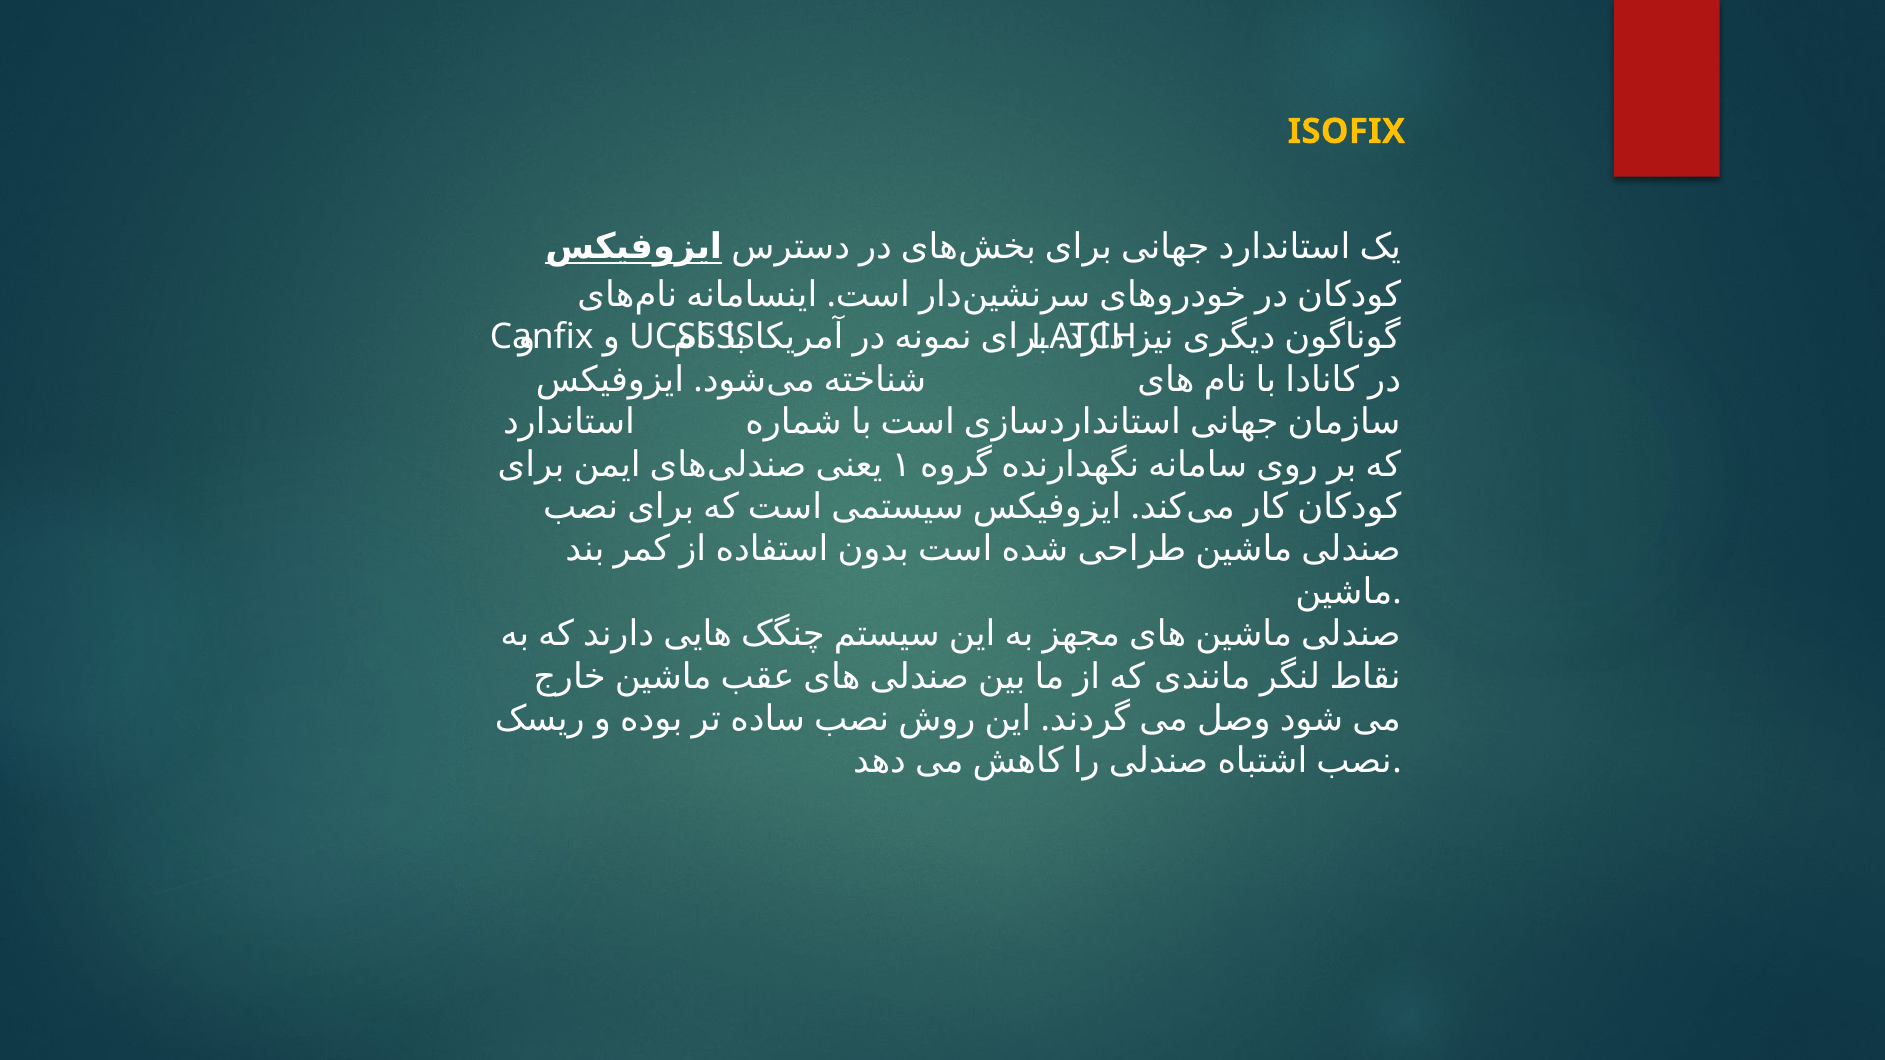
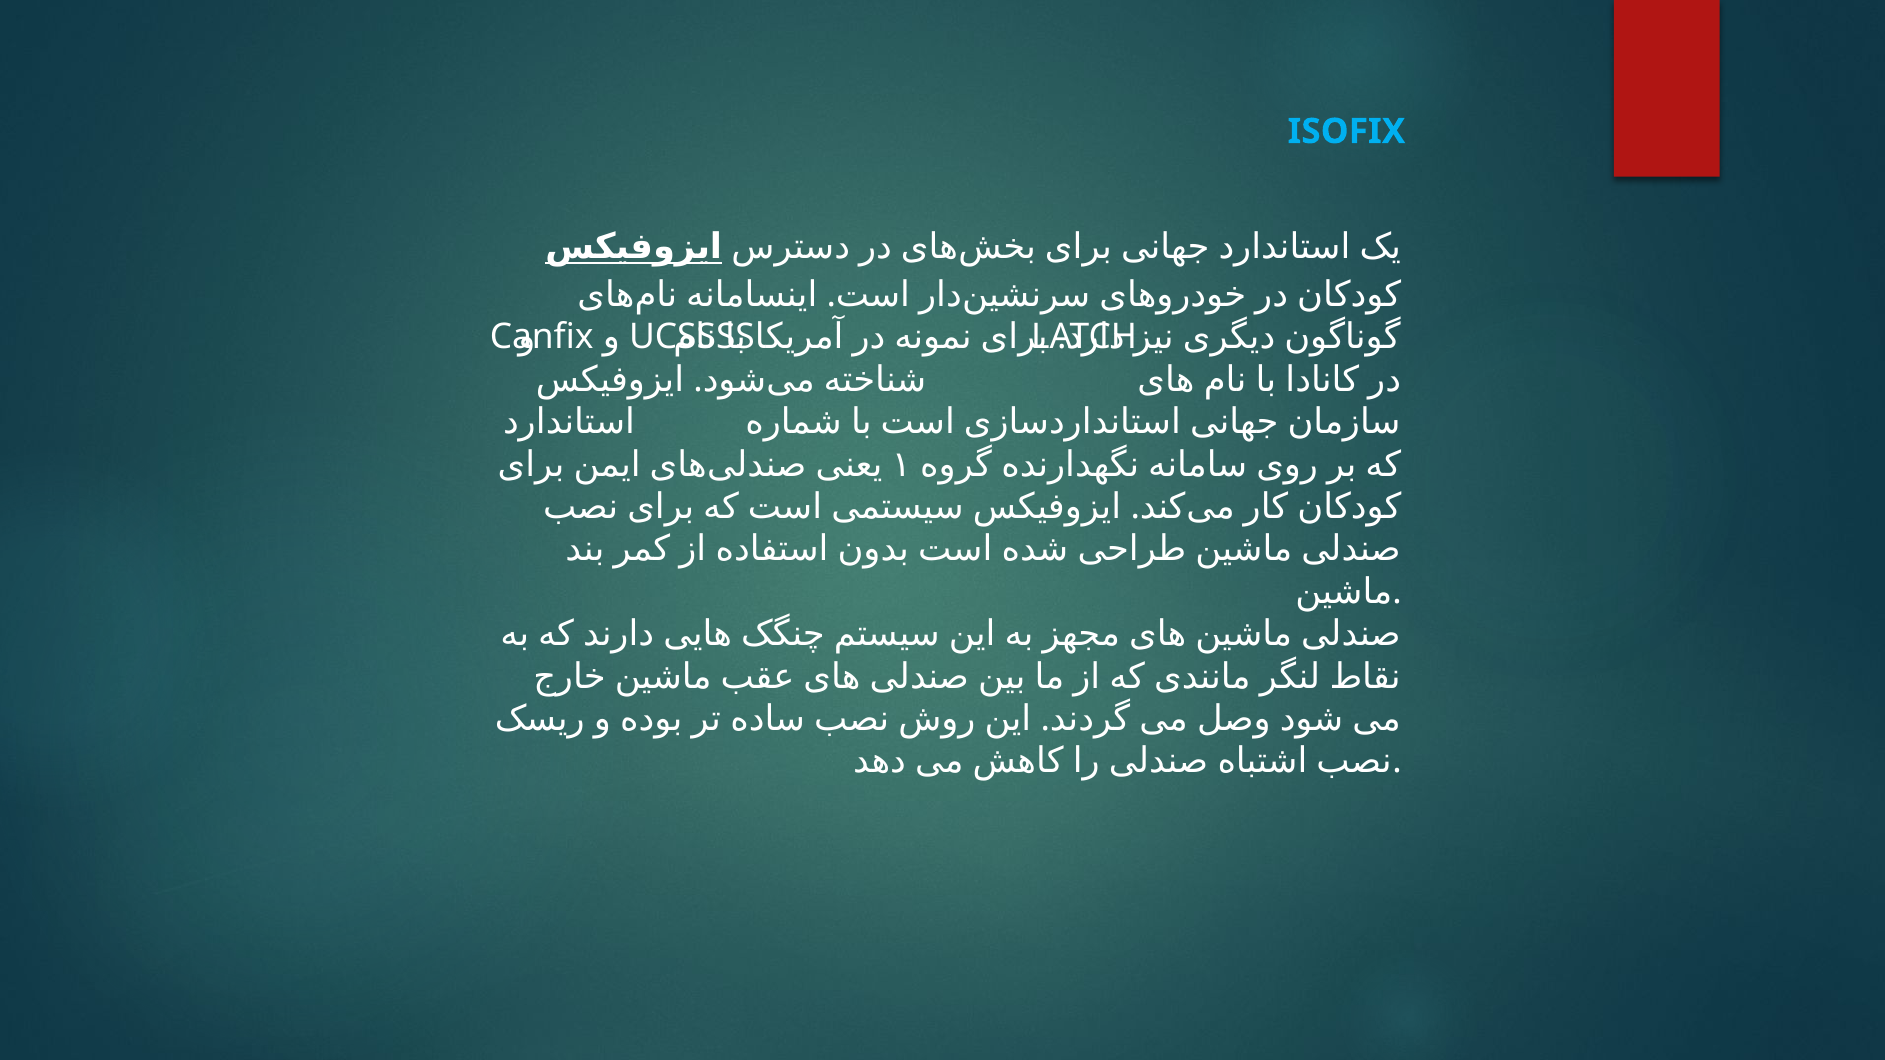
ISOFIX colour: yellow -> light blue (1346, 131)
